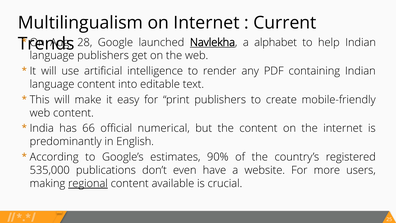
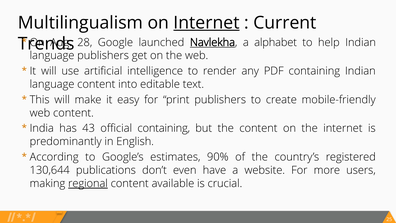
Internet underline: none -> present (207, 23)
66: 66 -> 43 (89, 128)
official numerical: numerical -> containing (164, 128)
535,000: 535,000 -> 130,644 (50, 170)
